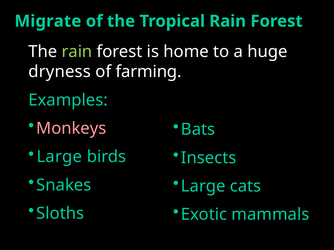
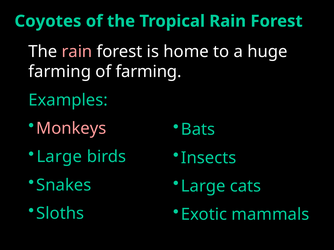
Migrate: Migrate -> Coyotes (48, 21)
rain colour: light green -> pink (77, 52)
dryness: dryness -> farming (60, 72)
